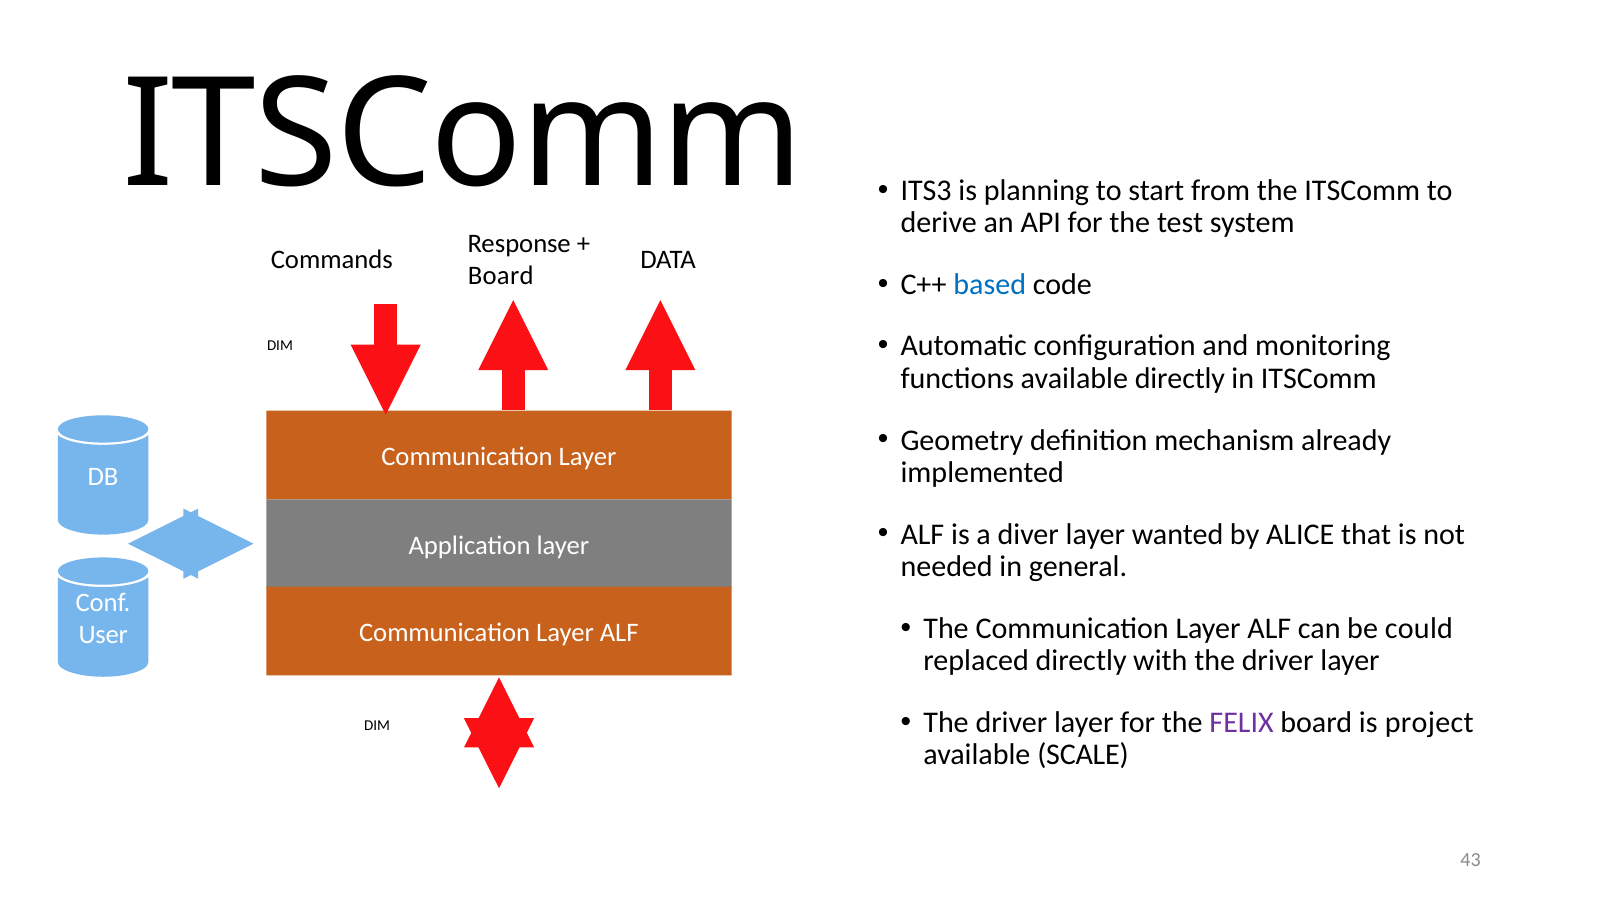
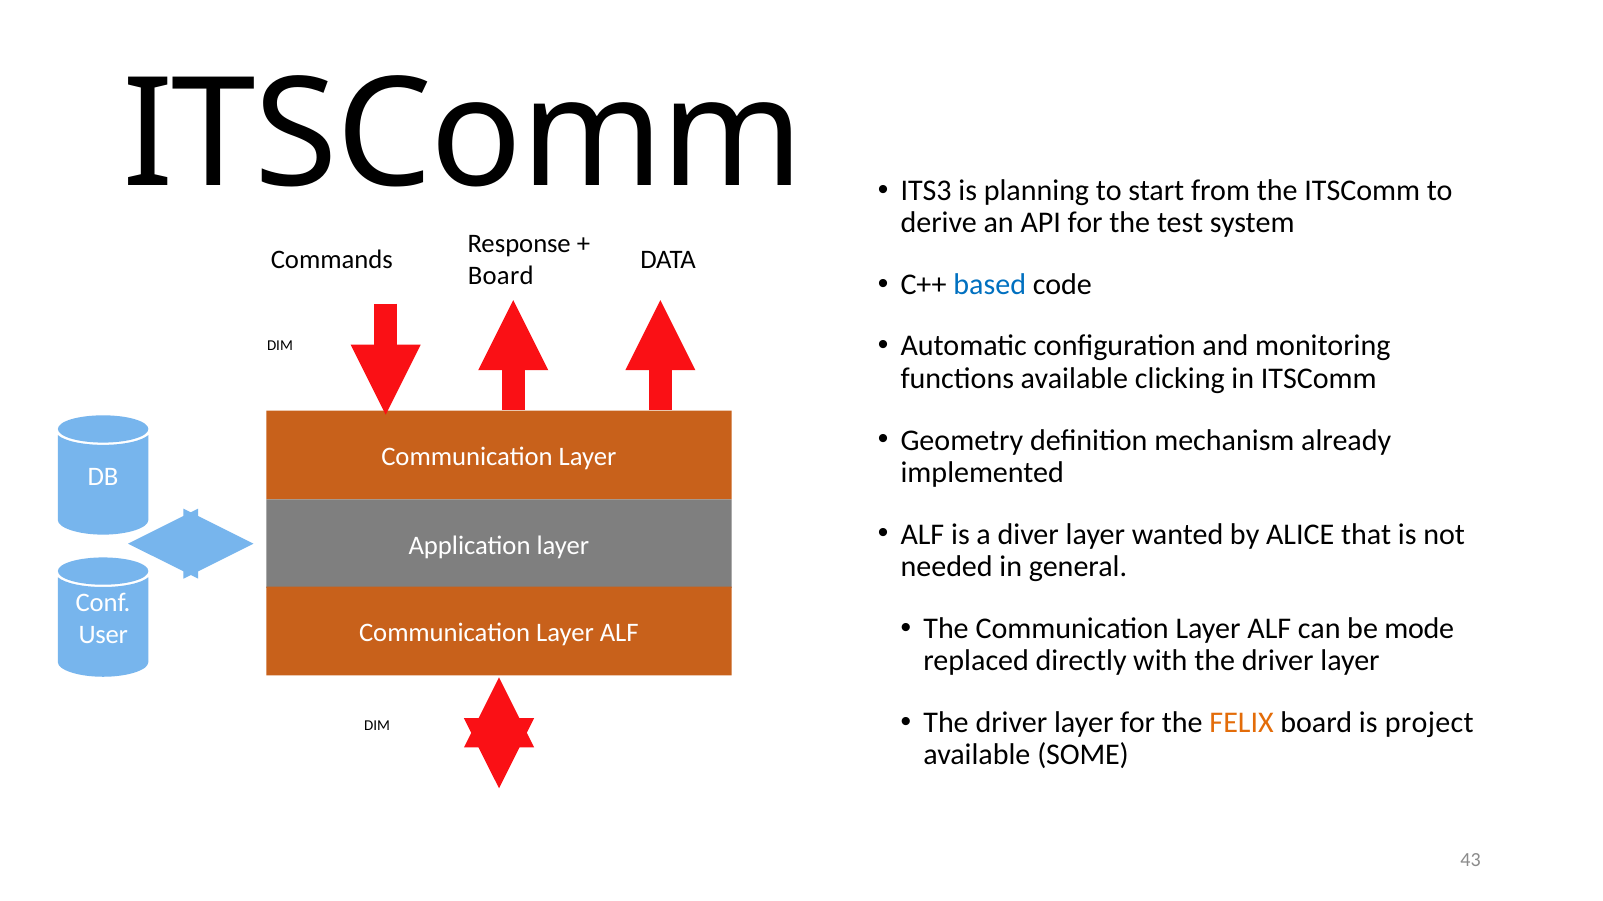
available directly: directly -> clicking (1180, 379)
could: could -> mode (1419, 629)
FELIX colour: purple -> orange (1242, 723)
SCALE: SCALE -> SOME (1083, 755)
